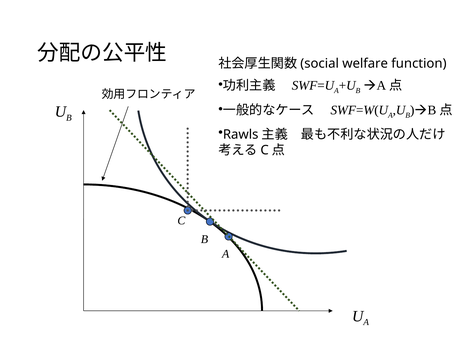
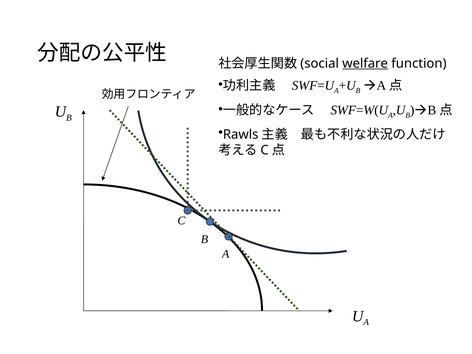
welfare underline: none -> present (365, 63)
